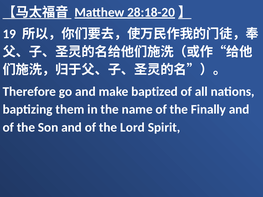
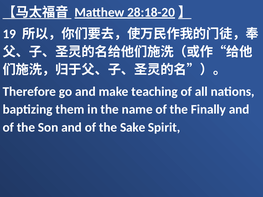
baptized: baptized -> teaching (155, 92)
Lord: Lord -> Sake (133, 128)
